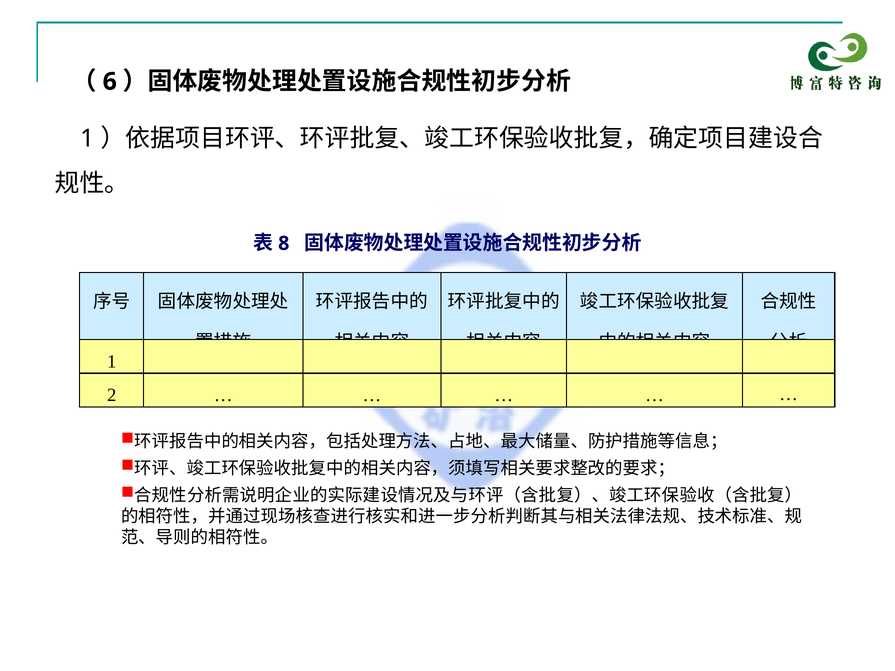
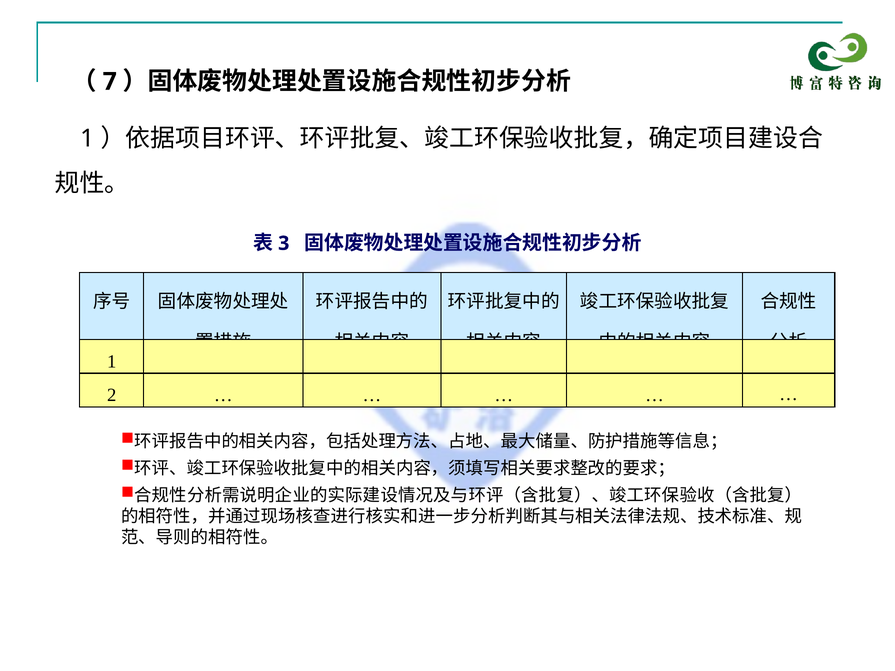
6: 6 -> 7 (110, 82)
8: 8 -> 3 (284, 243)
